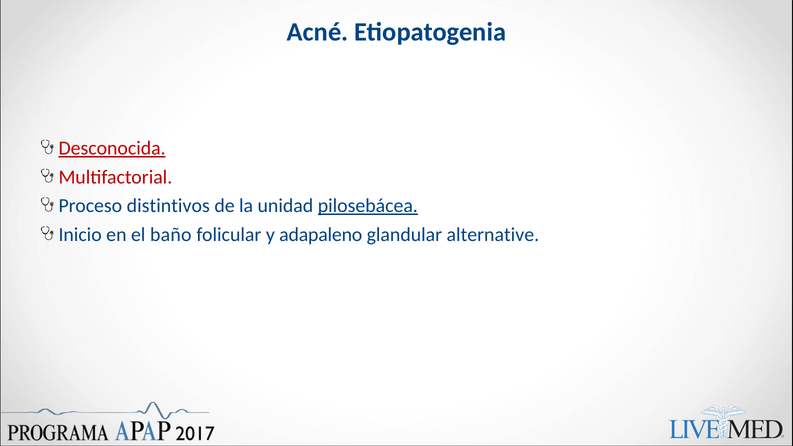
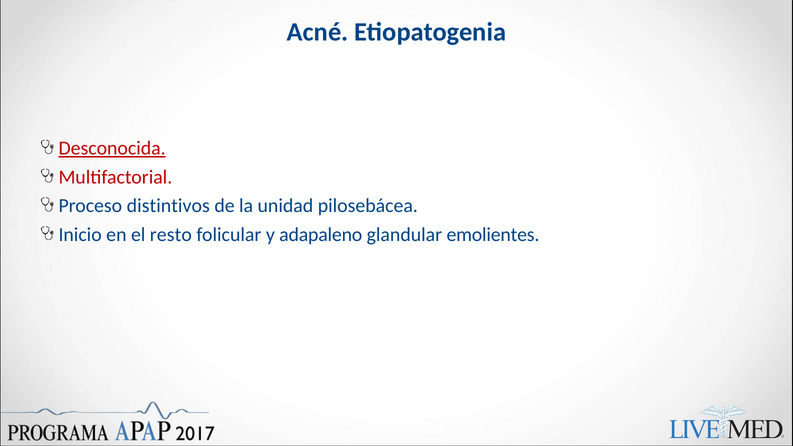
pilosebácea underline: present -> none (368, 206)
baño: baño -> resto (171, 234)
alternative: alternative -> emolientes (493, 234)
